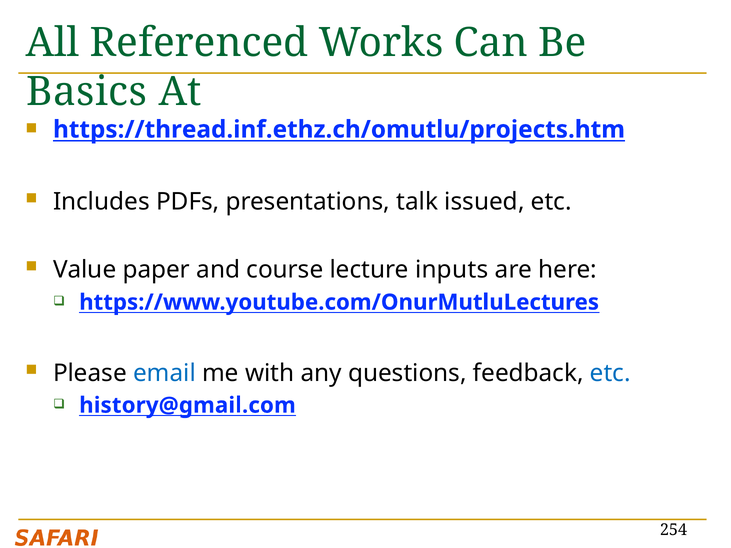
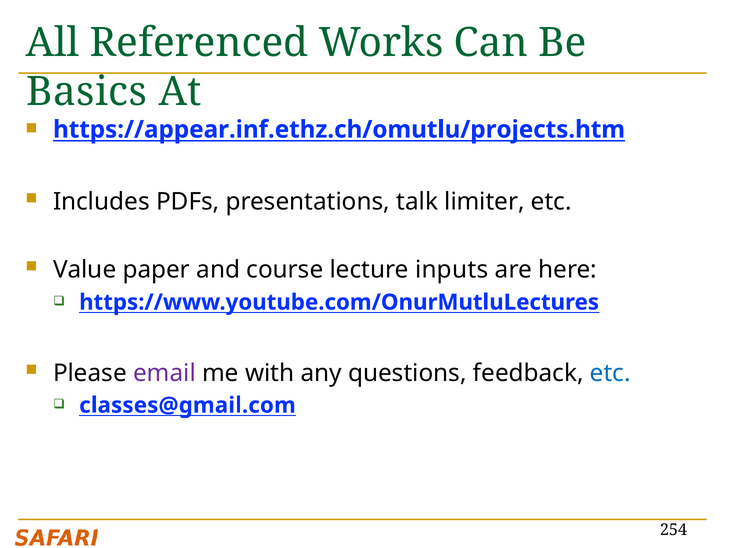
https://thread.inf.ethz.ch/omutlu/projects.htm: https://thread.inf.ethz.ch/omutlu/projects.htm -> https://appear.inf.ethz.ch/omutlu/projects.htm (339, 130)
issued: issued -> limiter (484, 202)
email colour: blue -> purple (165, 373)
history@gmail.com: history@gmail.com -> classes@gmail.com (187, 406)
